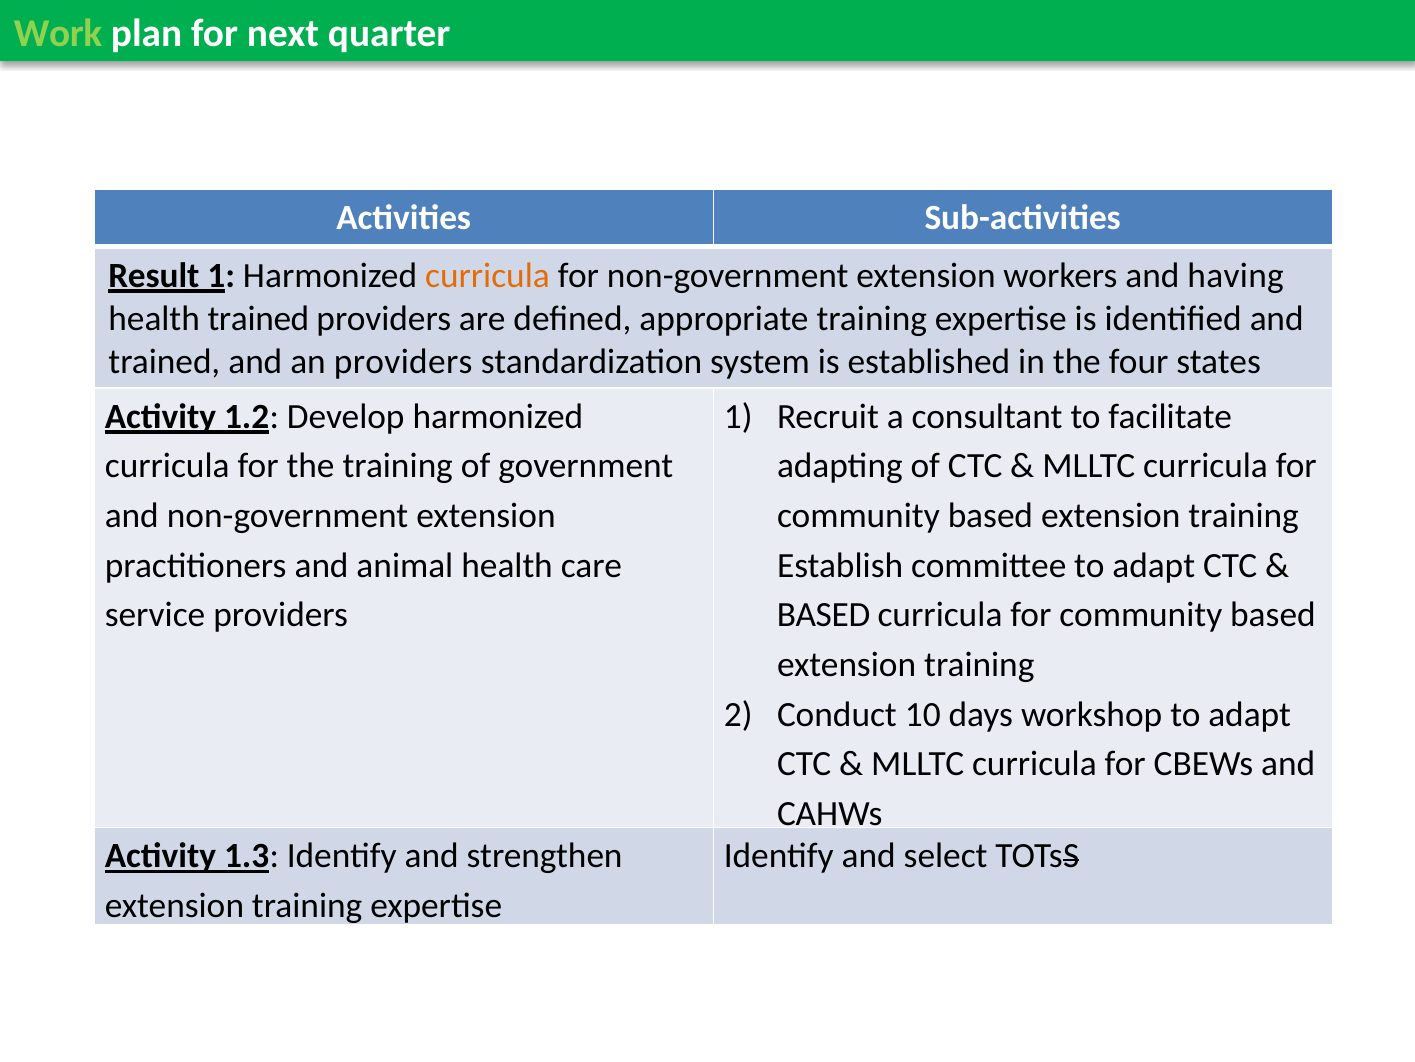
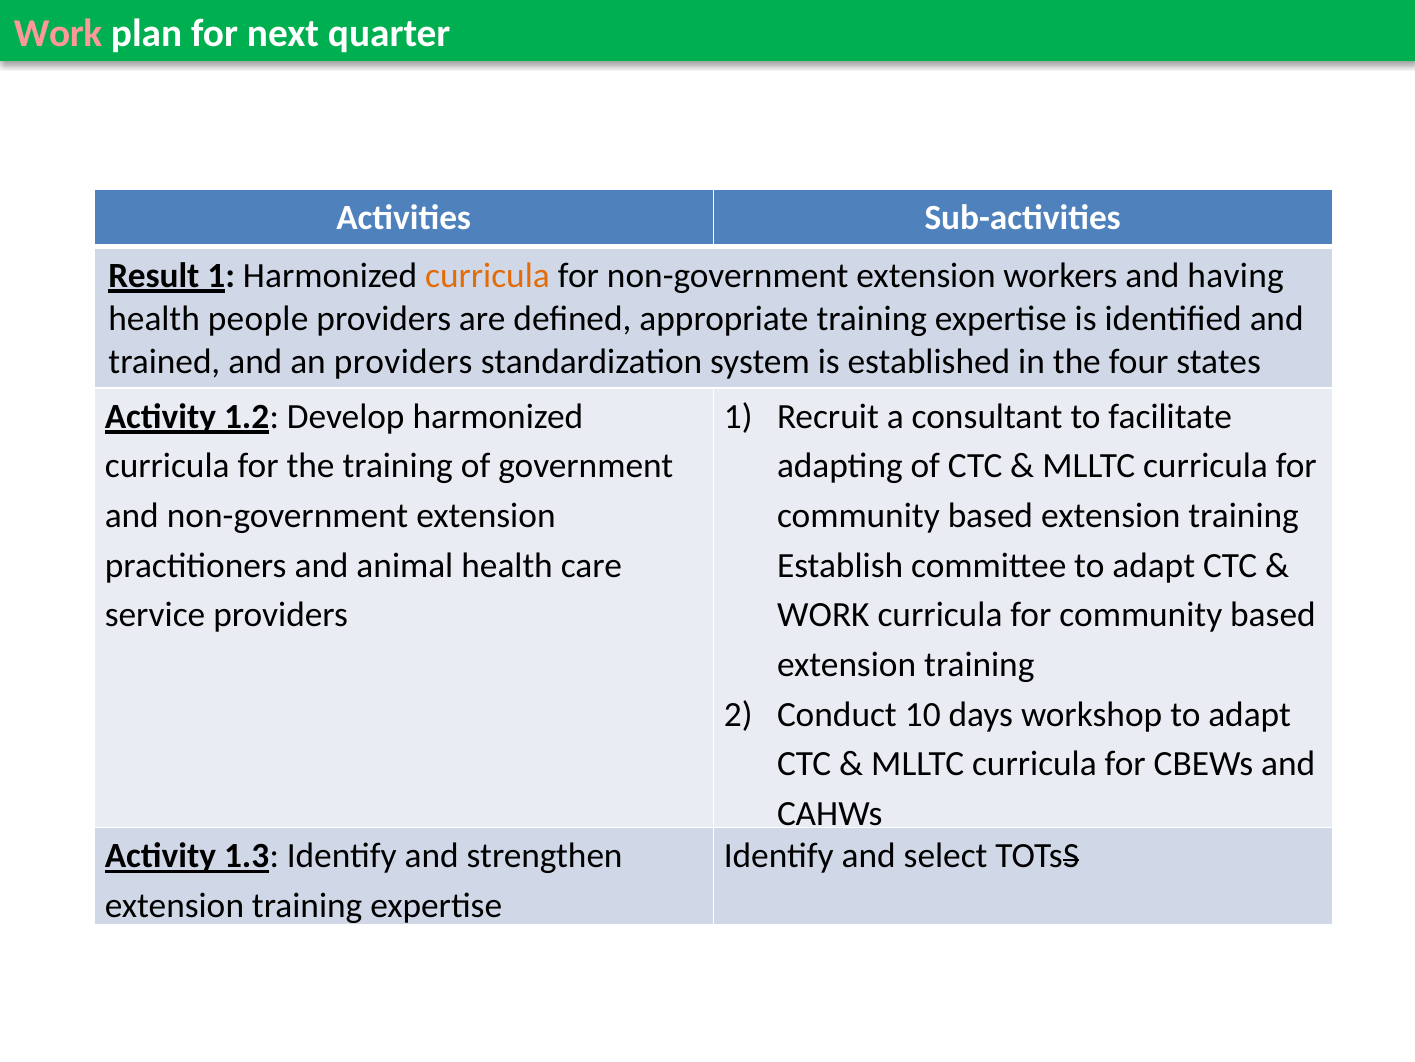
Work colour: light green -> pink (58, 33)
health trained: trained -> people (258, 318)
BASED: BASED -> WORK (823, 615)
